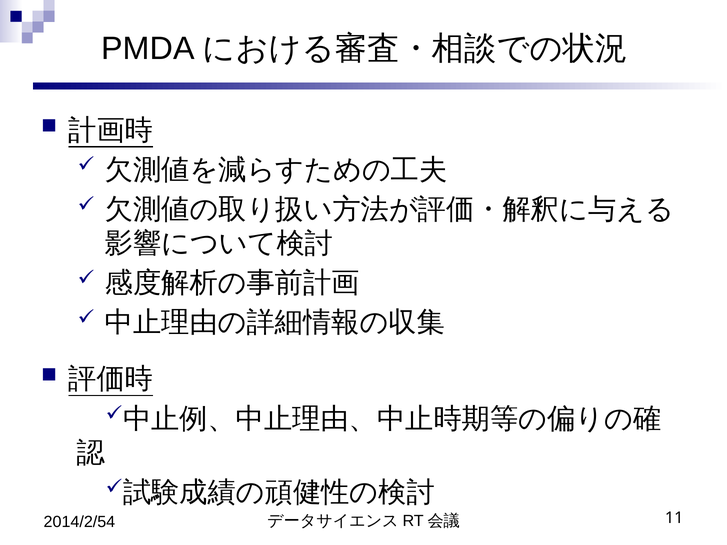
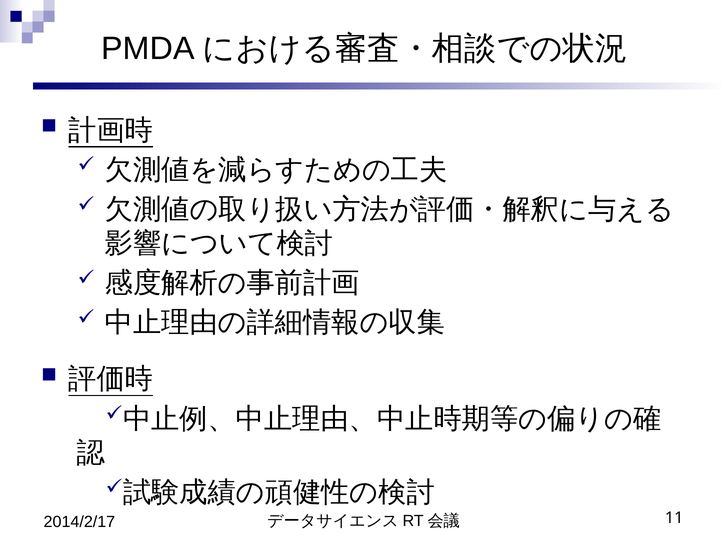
2014/2/54: 2014/2/54 -> 2014/2/17 (79, 522)
